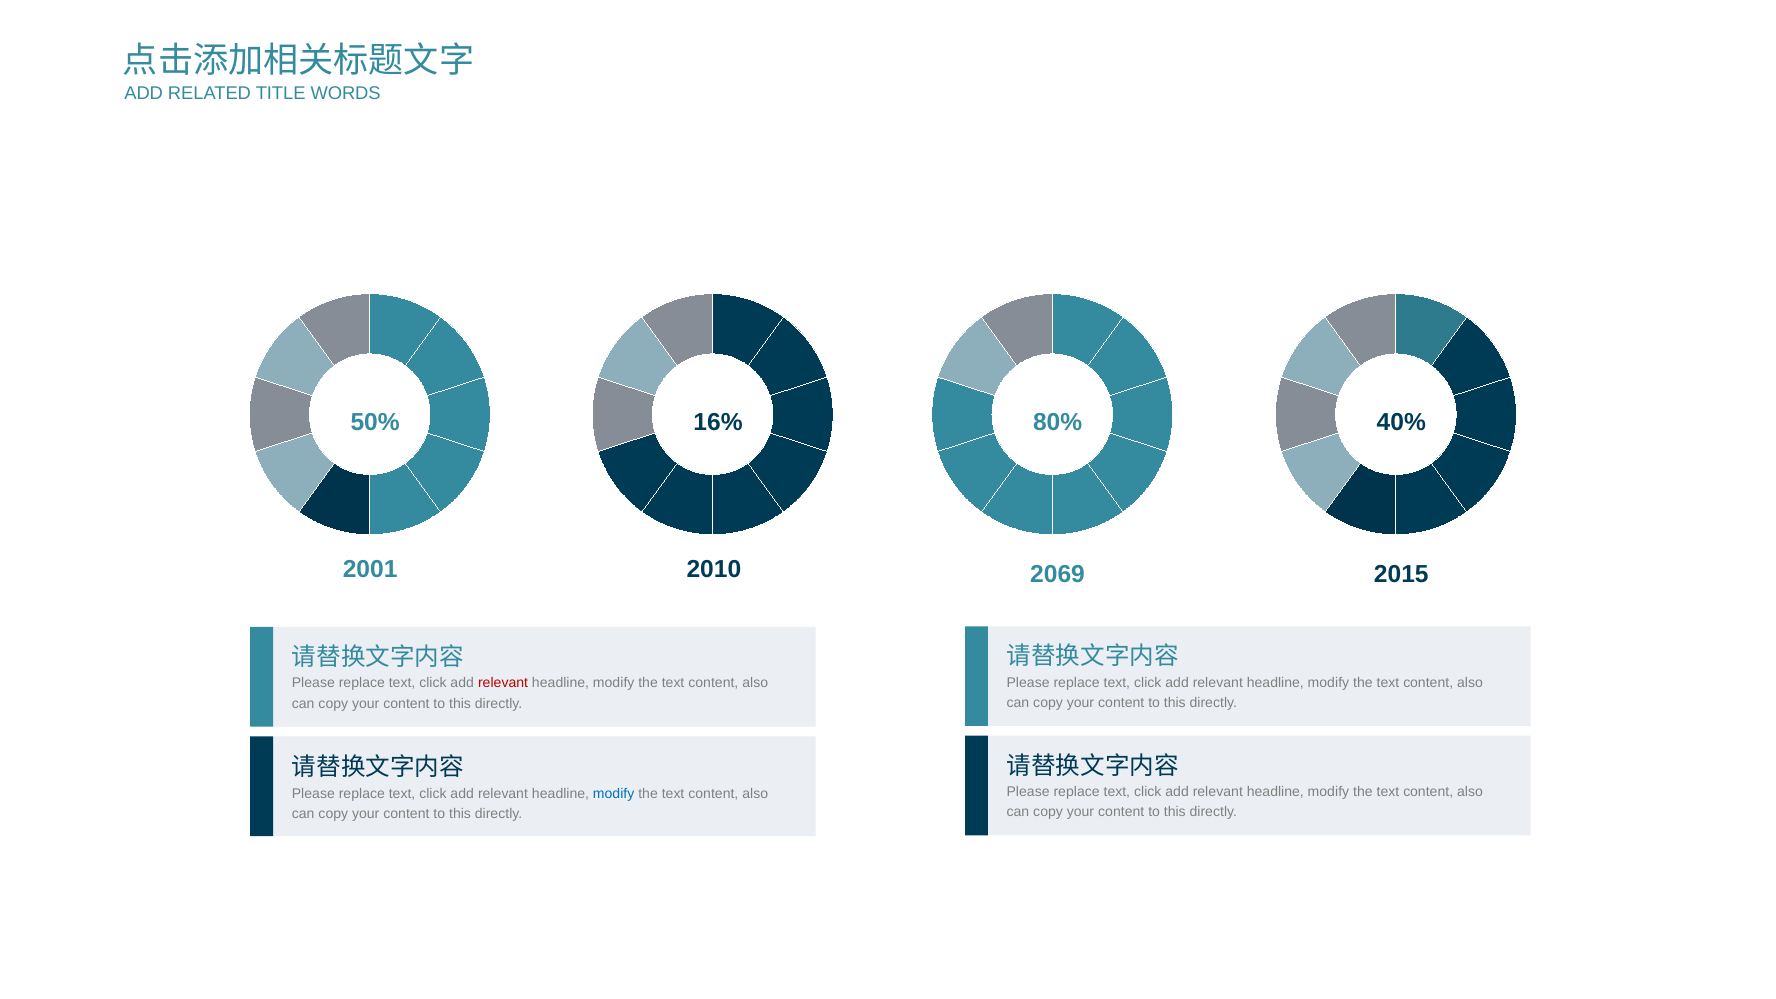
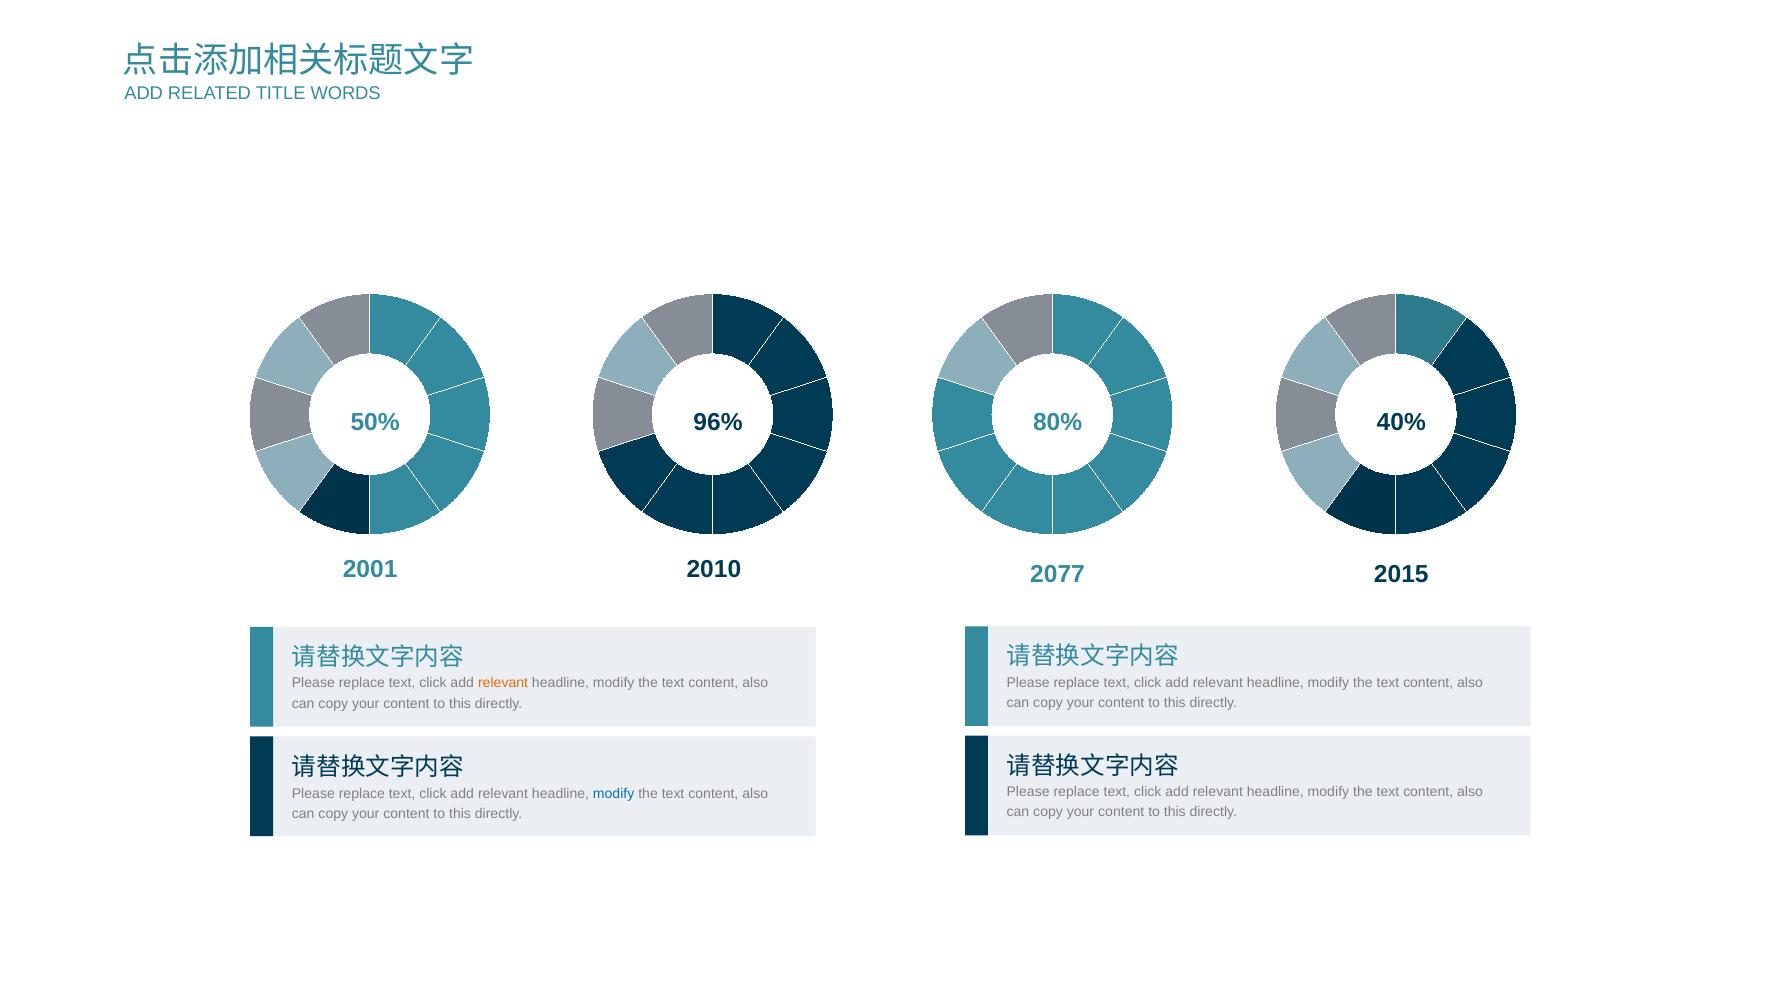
16%: 16% -> 96% (718, 422)
2069: 2069 -> 2077 (1058, 574)
relevant colour: red -> orange (503, 683)
